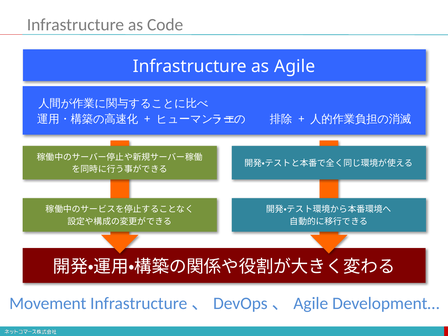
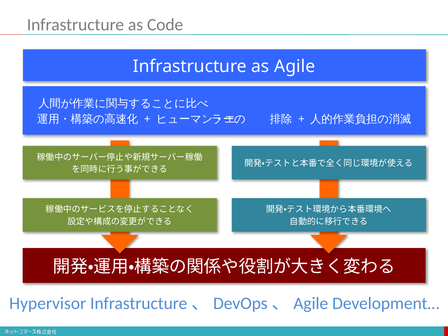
Movement: Movement -> Hypervisor (48, 303)
